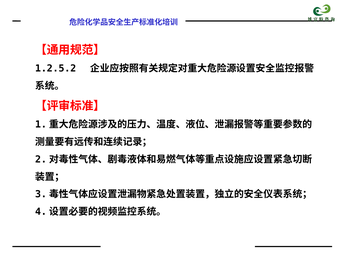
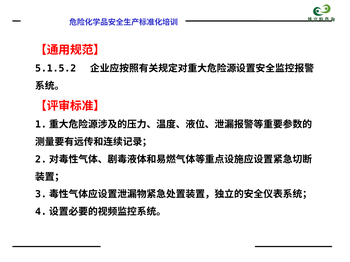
1.2.5.2: 1.2.5.2 -> 5.1.5.2 (56, 69)
